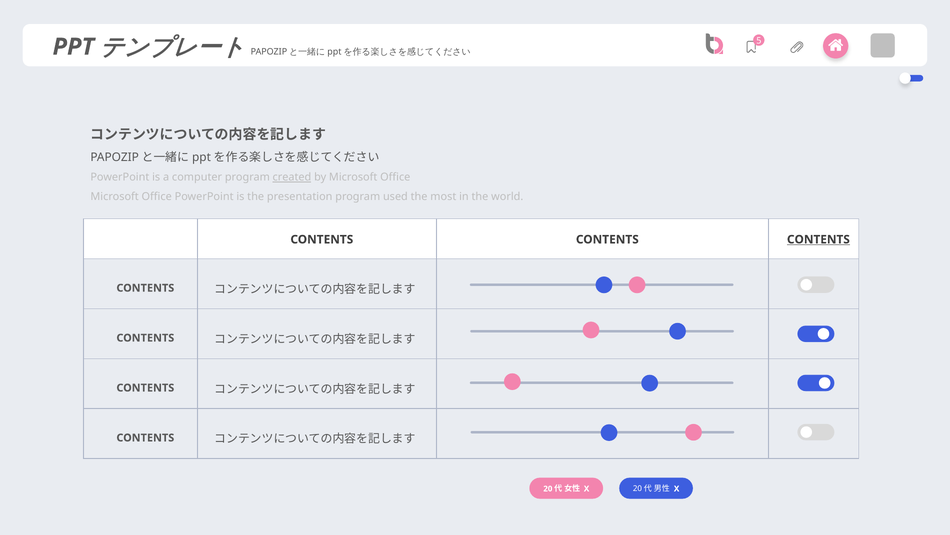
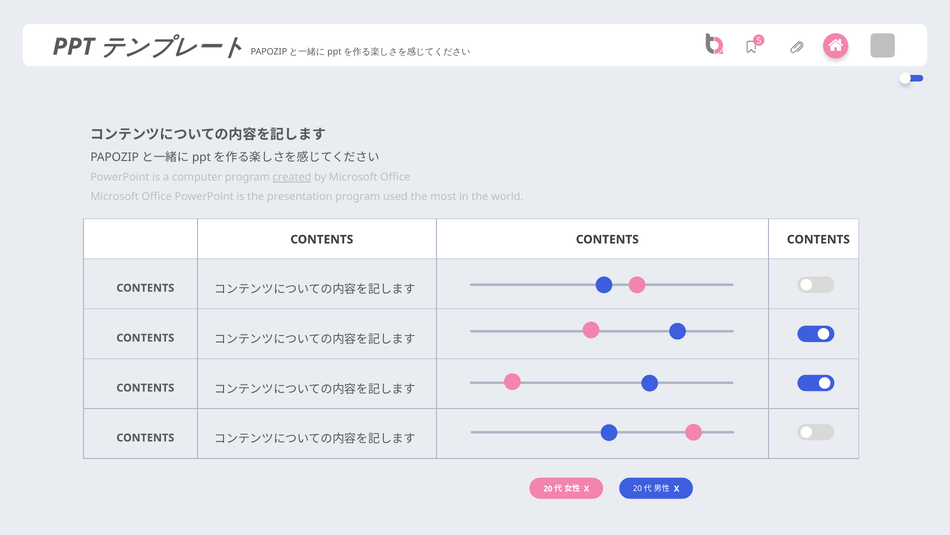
CONTENTS underline: present -> none (818, 239)
